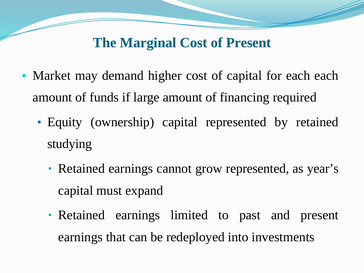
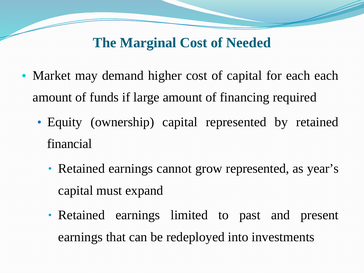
of Present: Present -> Needed (249, 43)
studying: studying -> financial (70, 144)
